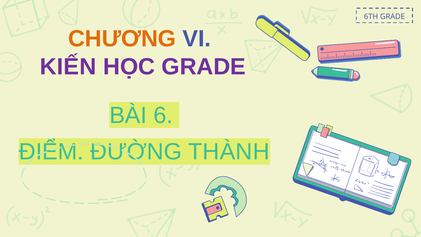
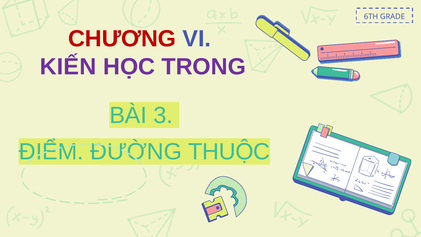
CHƯƠNG colour: orange -> red (122, 39)
HỌC GRADE: GRADE -> TRONG (204, 67)
6: 6 -> 3 (163, 115)
THÀNH: THÀNH -> THUỘC (229, 152)
